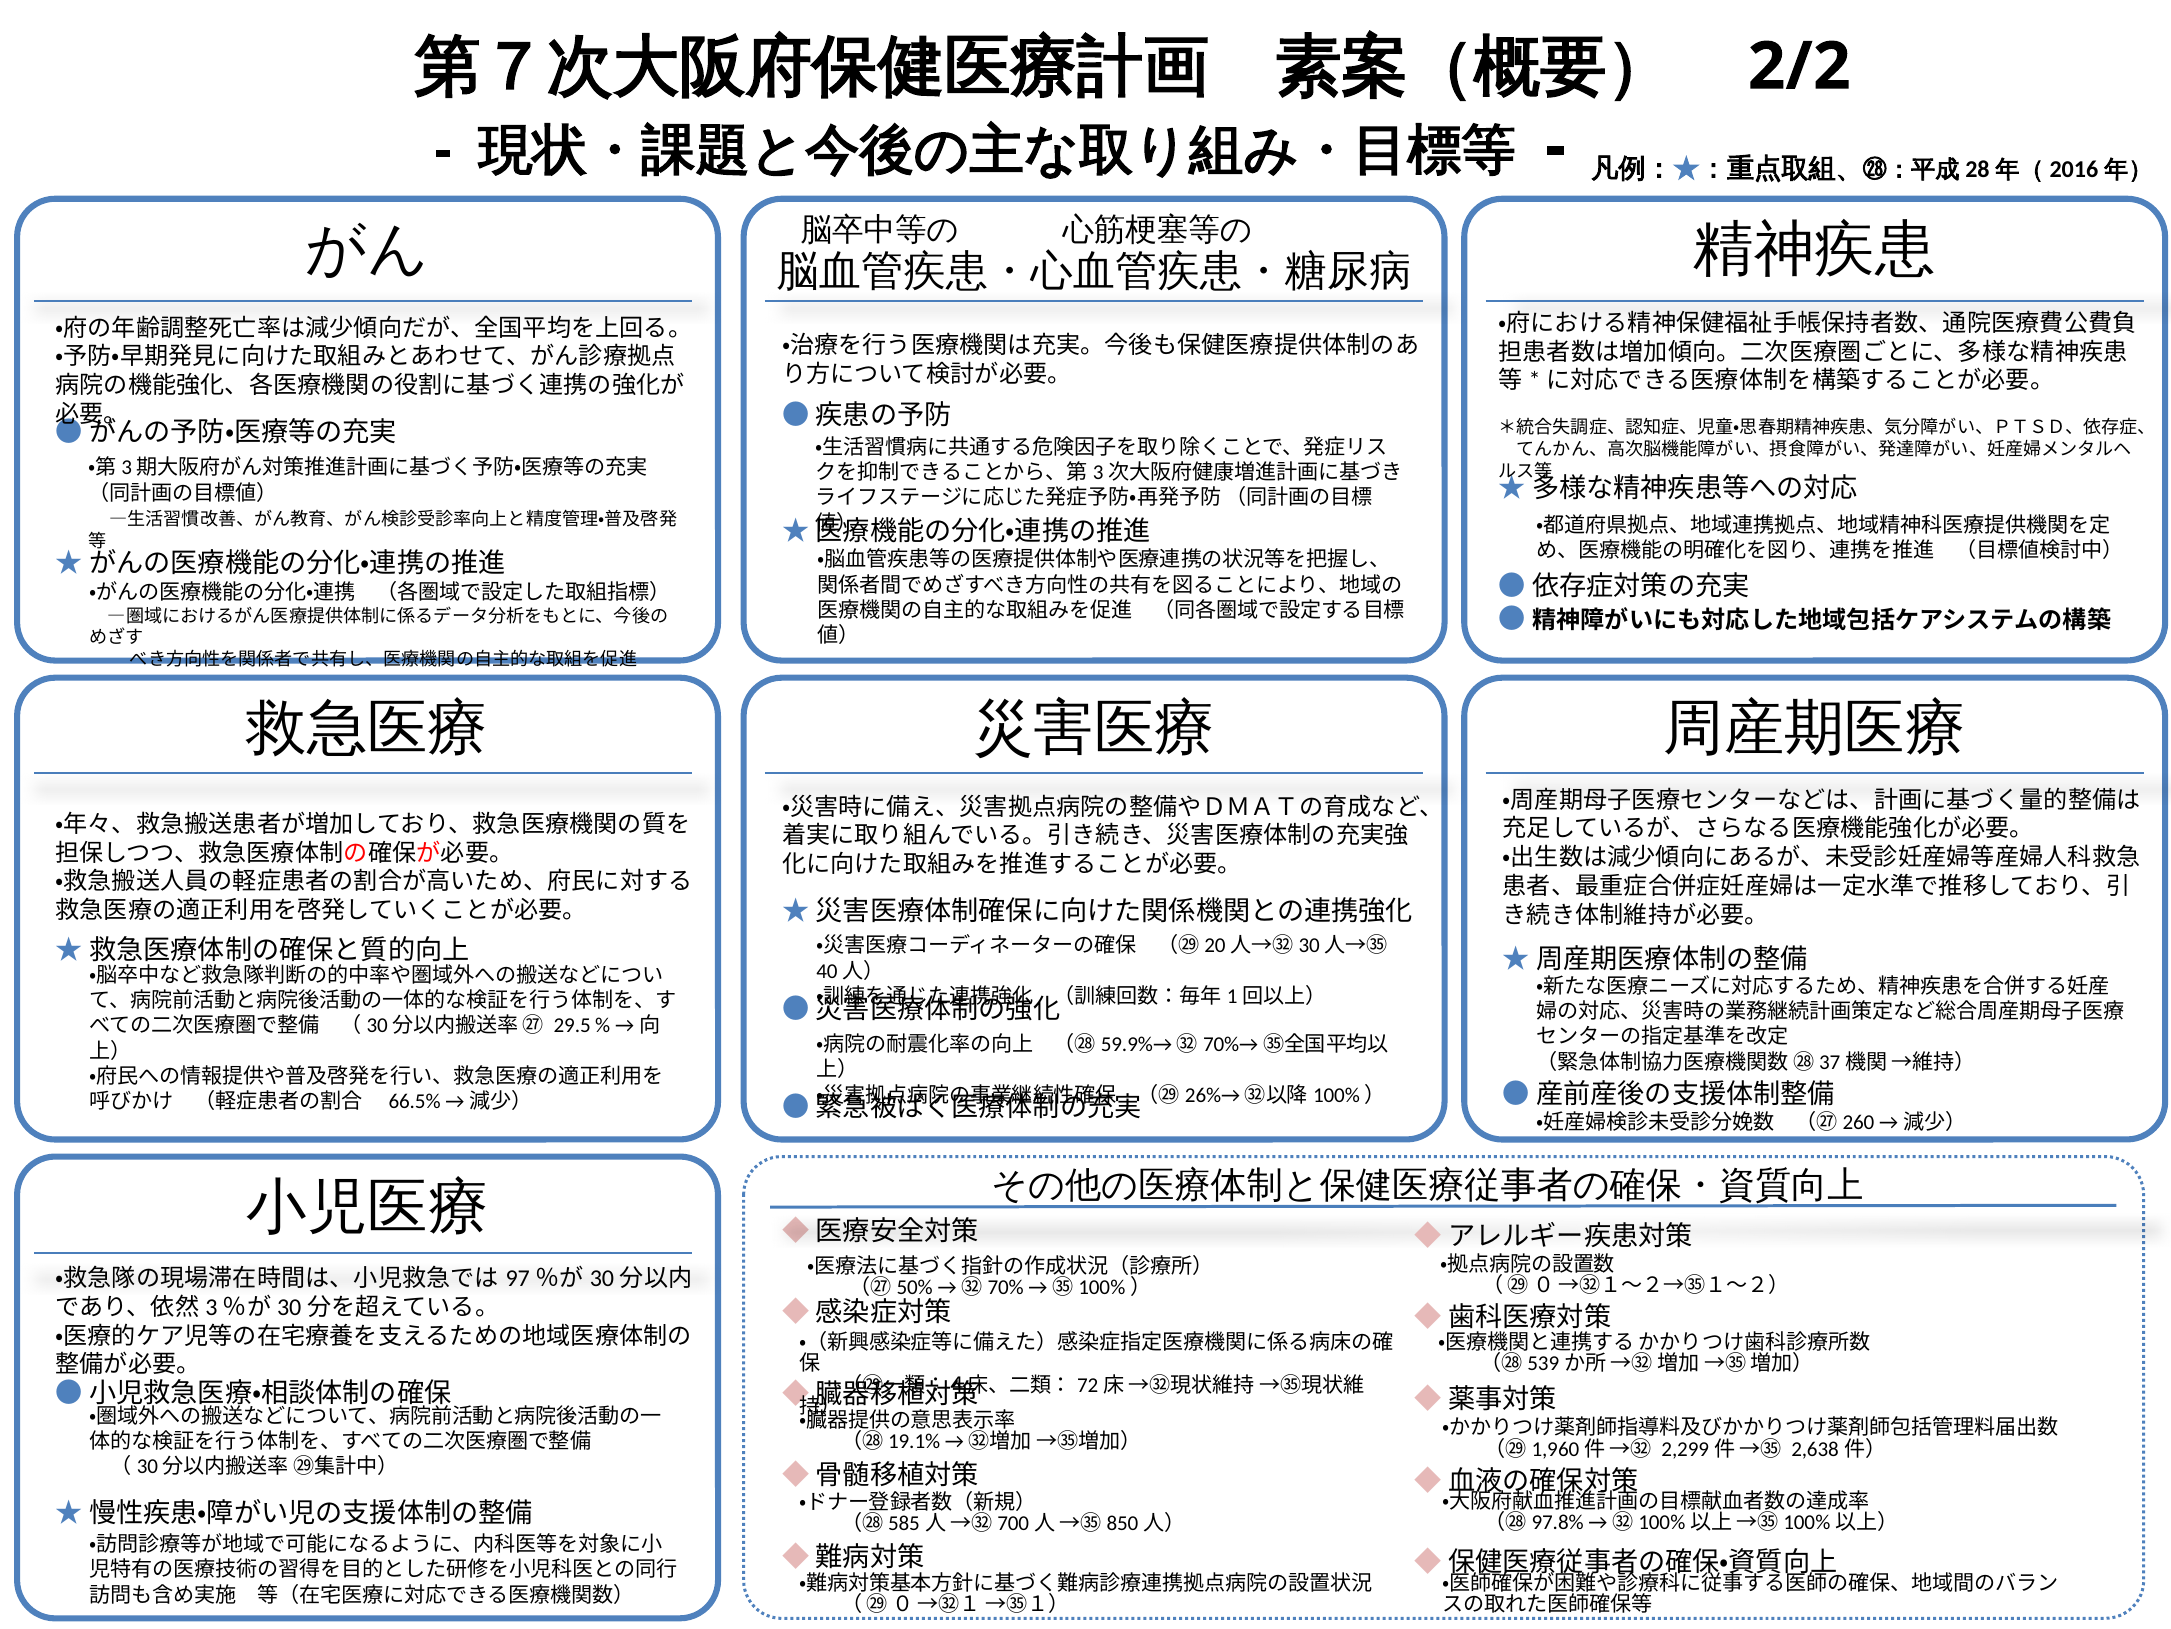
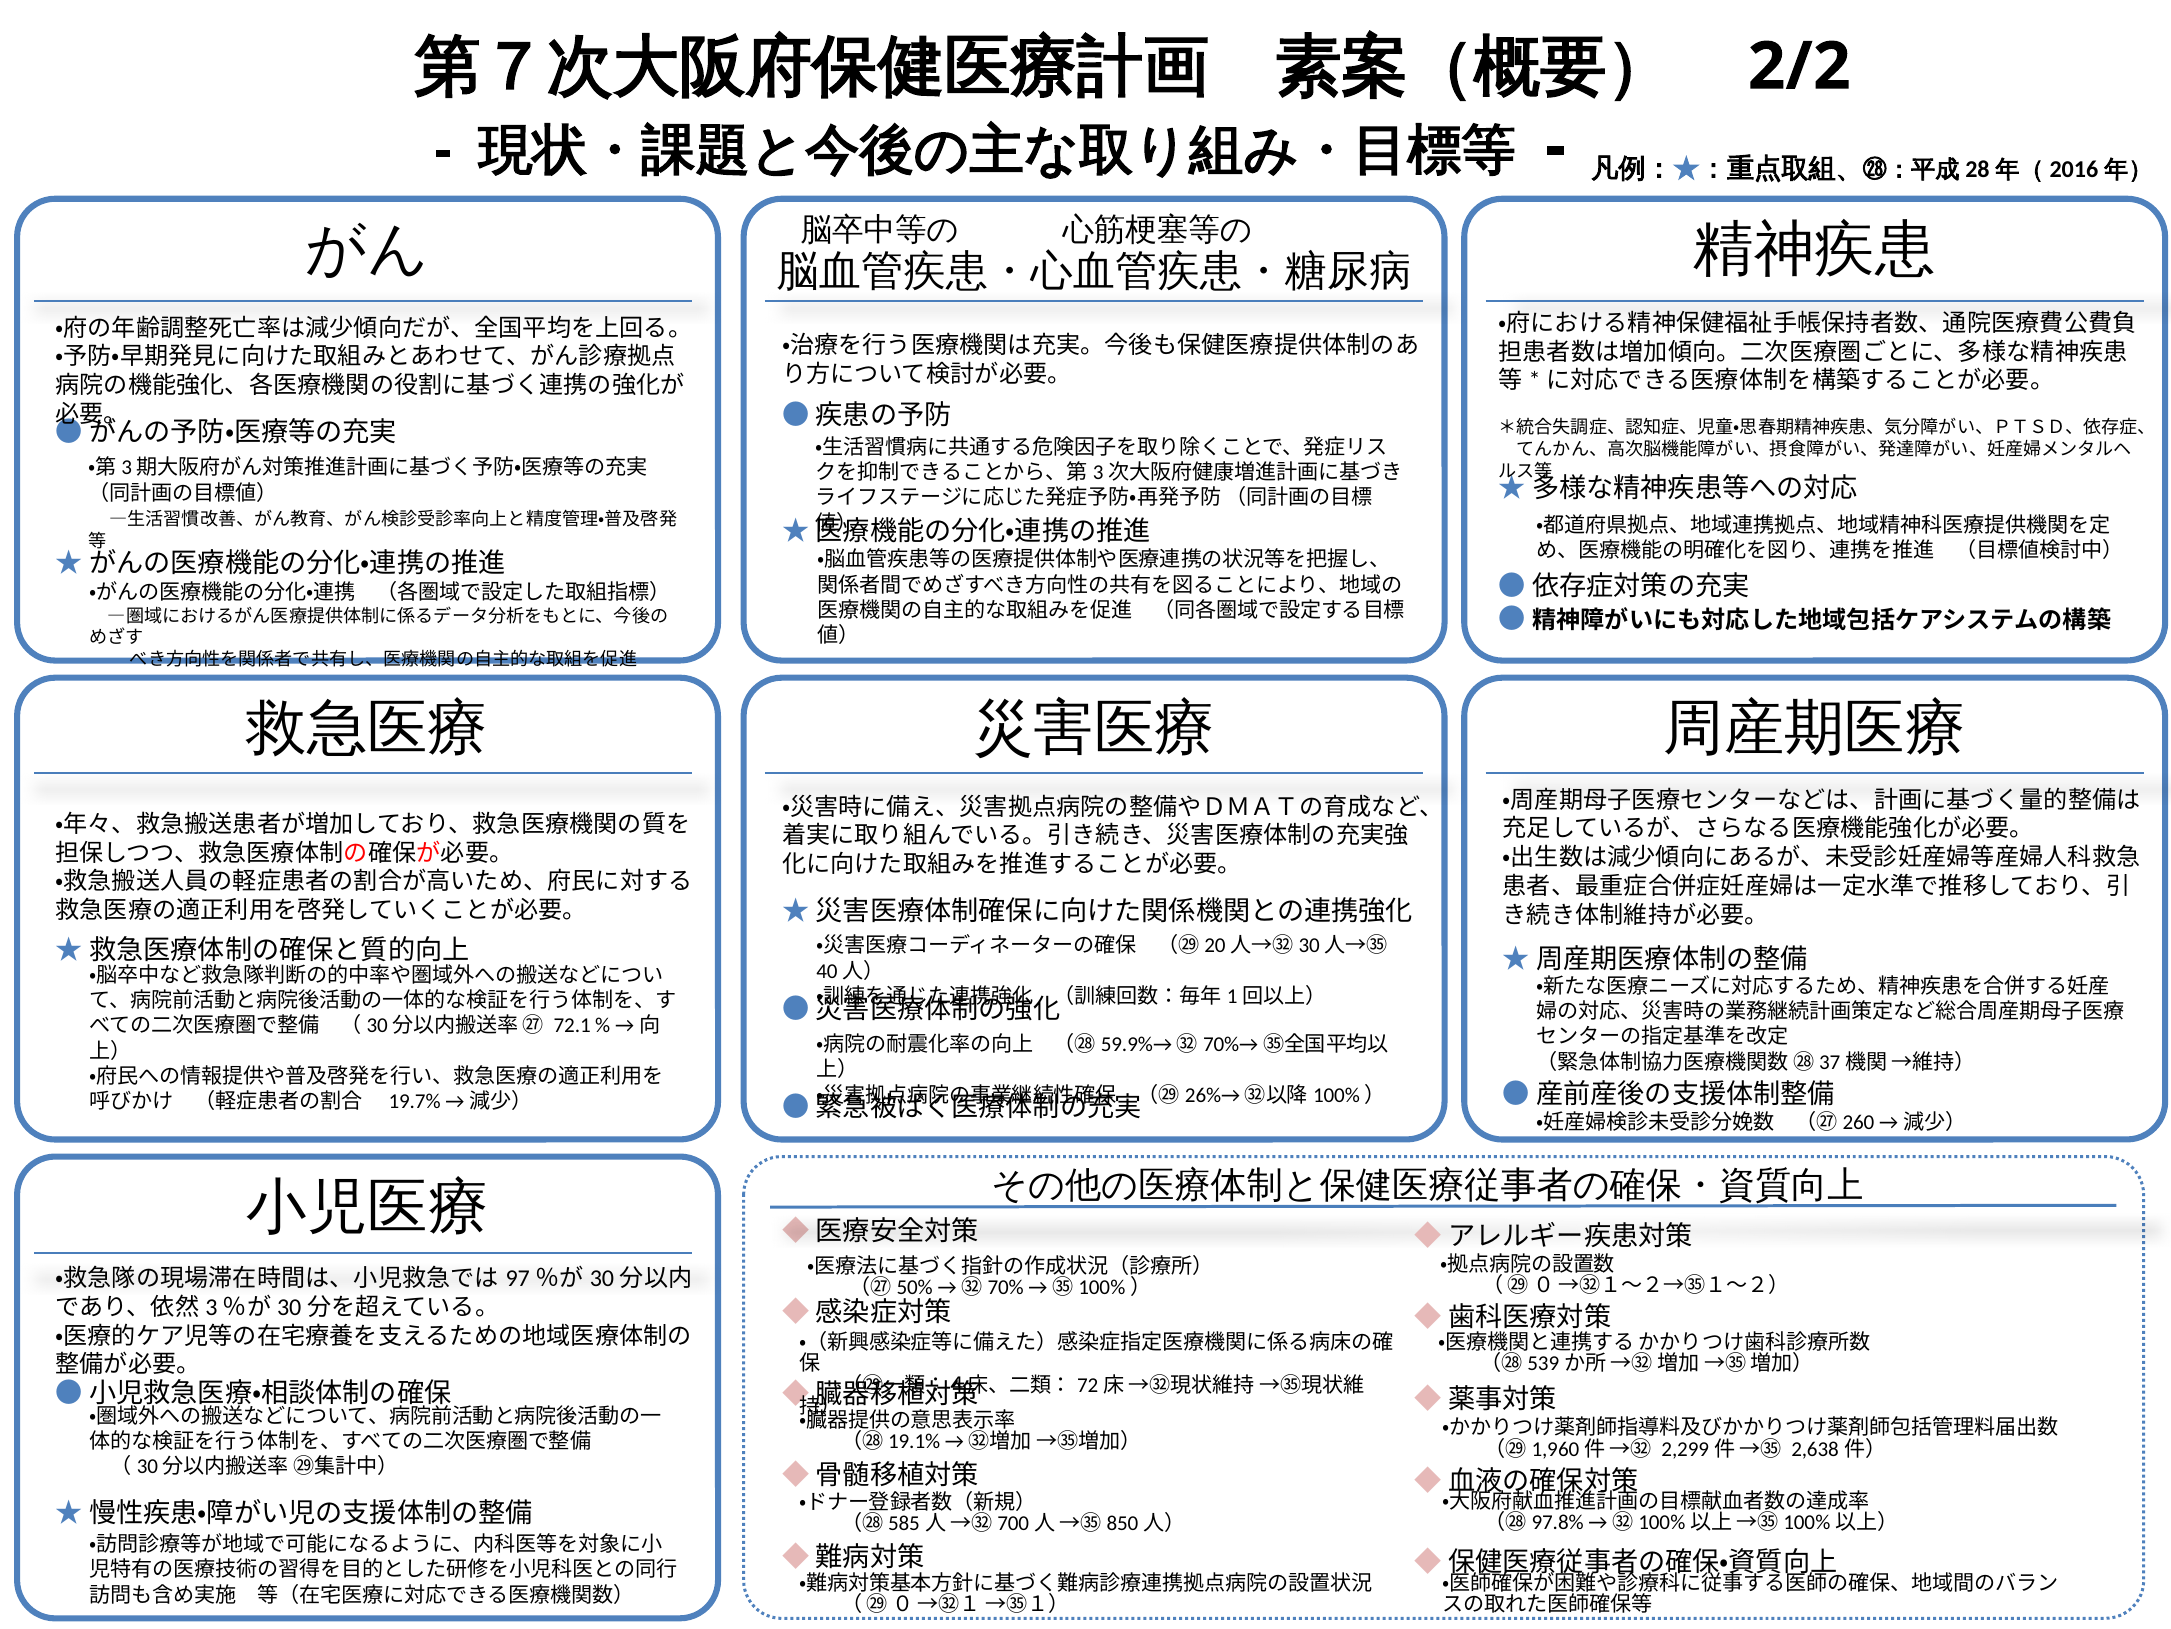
29.5: 29.5 -> 72.1 (572, 1025)
66.5%: 66.5% -> 19.7% (415, 1101)
